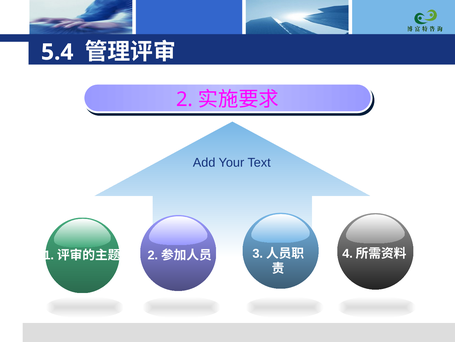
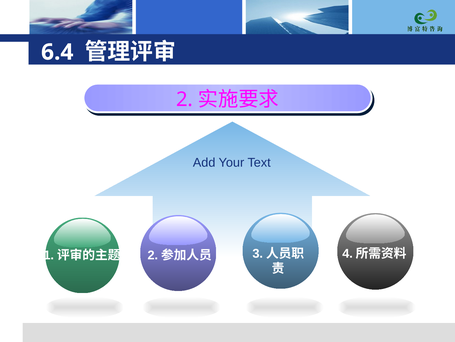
5.4: 5.4 -> 6.4 (57, 52)
